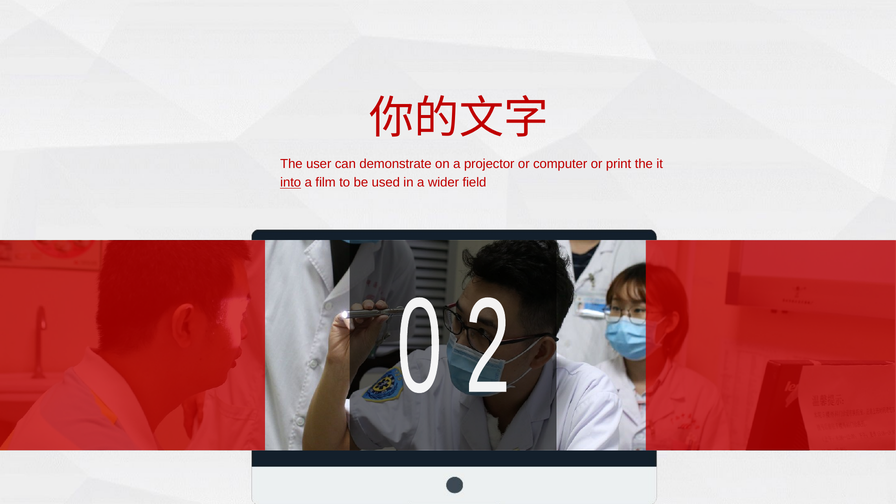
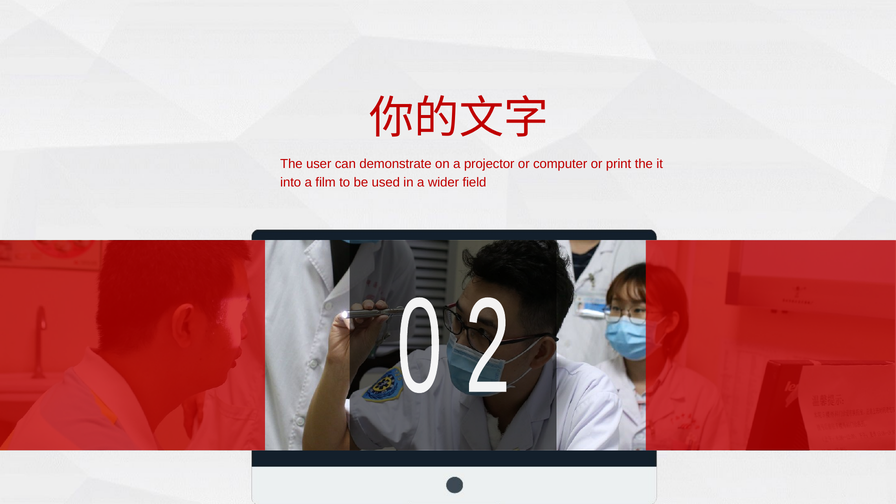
into underline: present -> none (291, 183)
